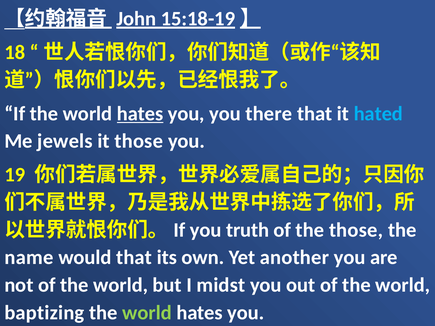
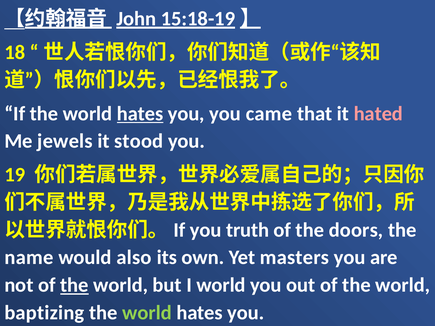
there: there -> came (269, 114)
hated colour: light blue -> pink (378, 114)
it those: those -> stood (139, 141)
the those: those -> doors (356, 230)
would that: that -> also (134, 258)
another: another -> masters (294, 258)
the underline: none -> present (74, 285)
I midst: midst -> world (221, 285)
